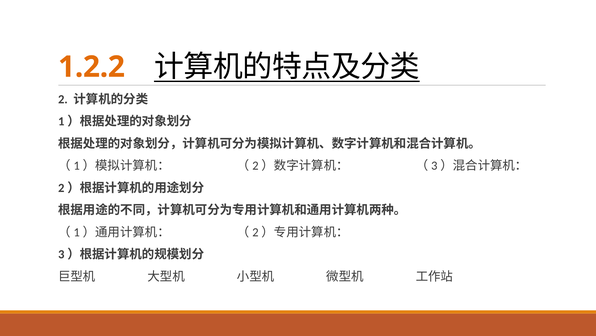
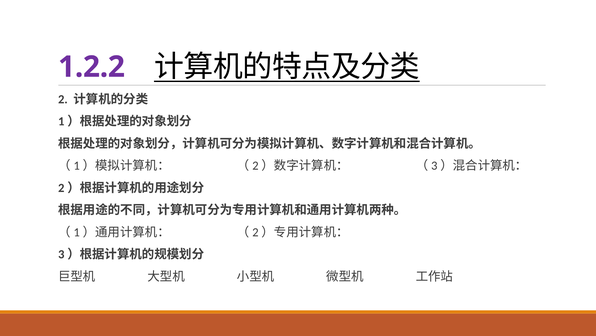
1.2.2 colour: orange -> purple (92, 67)
